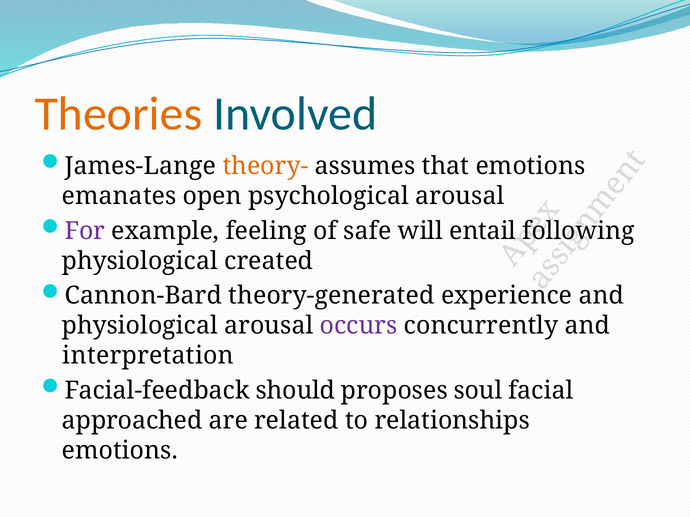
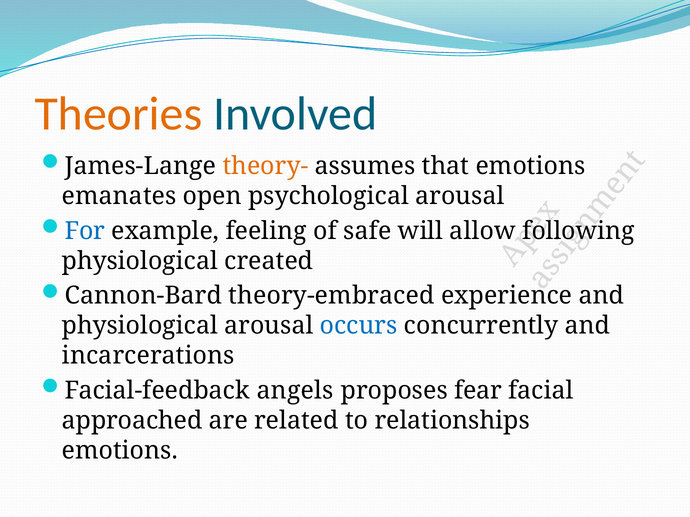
For colour: purple -> blue (85, 231)
entail: entail -> allow (483, 231)
theory-generated: theory-generated -> theory-embraced (331, 296)
occurs colour: purple -> blue (359, 326)
interpretation: interpretation -> incarcerations (148, 356)
should: should -> angels (295, 391)
soul: soul -> fear (478, 391)
